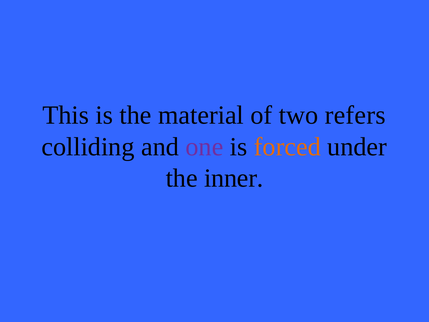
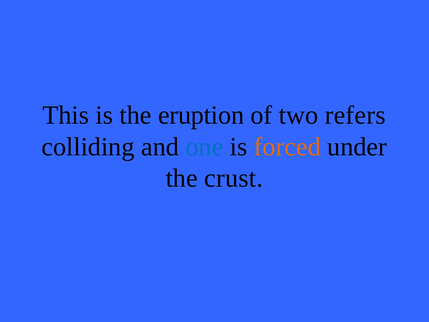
material: material -> eruption (201, 115)
one colour: purple -> blue (204, 147)
inner: inner -> crust (234, 178)
